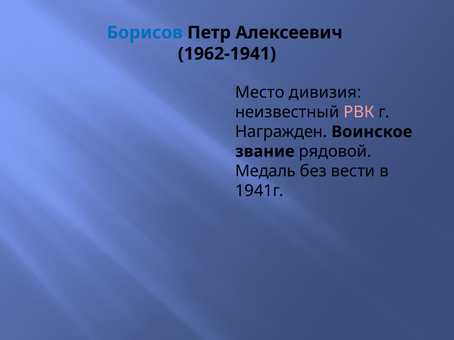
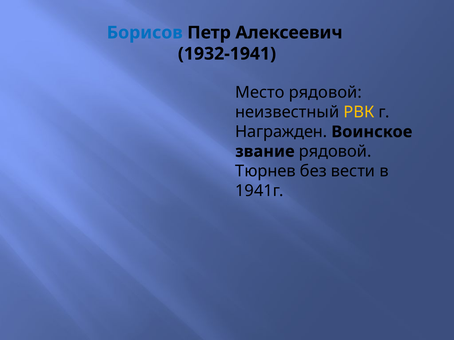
1962-1941: 1962-1941 -> 1932-1941 (227, 54)
Место дивизия: дивизия -> рядовой (325, 93)
РВК colour: pink -> yellow (359, 112)
Медаль: Медаль -> Тюрнев (265, 171)
